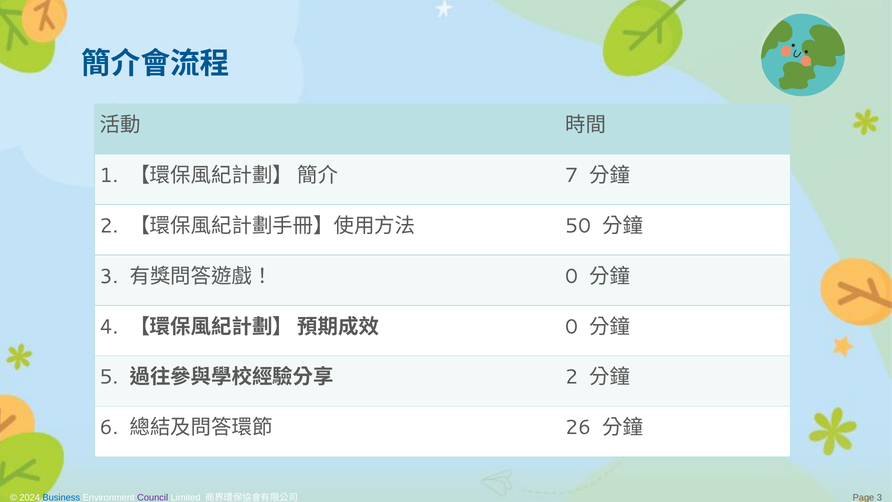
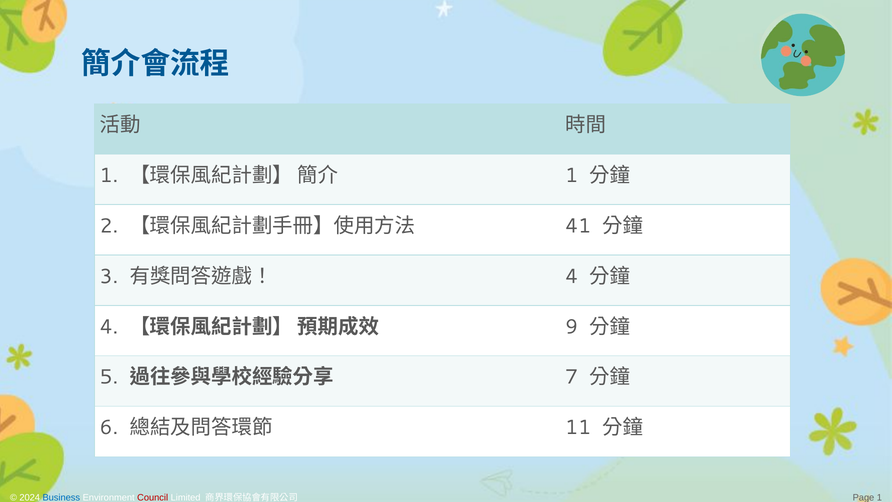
7: 7 -> 1 (572, 176)
50: 50 -> 41 (578, 226)
0: 0 -> 4 (572, 276)
0: 0 -> 9 (572, 327)
2: 2 -> 7 (572, 377)
26: 26 -> 11 (578, 427)
Council colour: purple -> red (153, 497)
Page 3: 3 -> 1 (879, 497)
